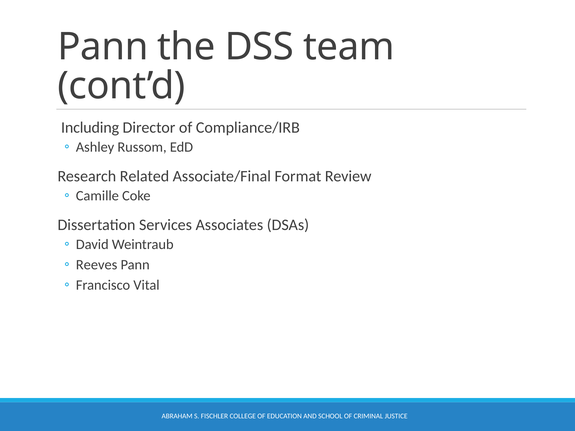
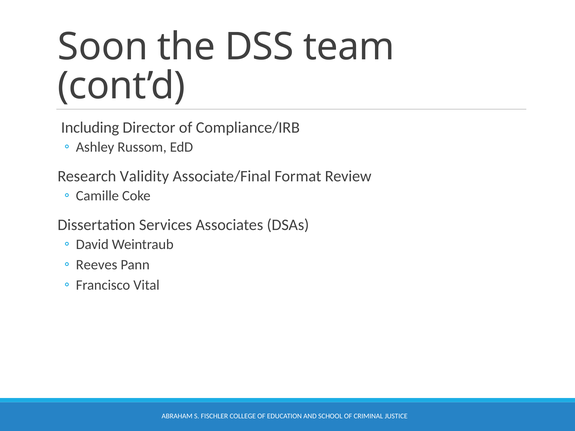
Pann: Pann -> Soon (103, 47)
Related: Related -> Validity (144, 176)
